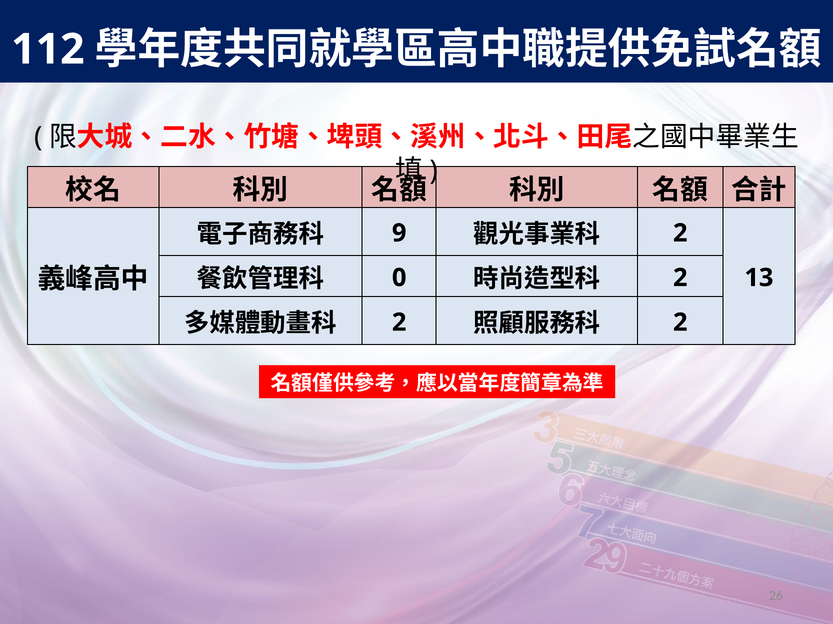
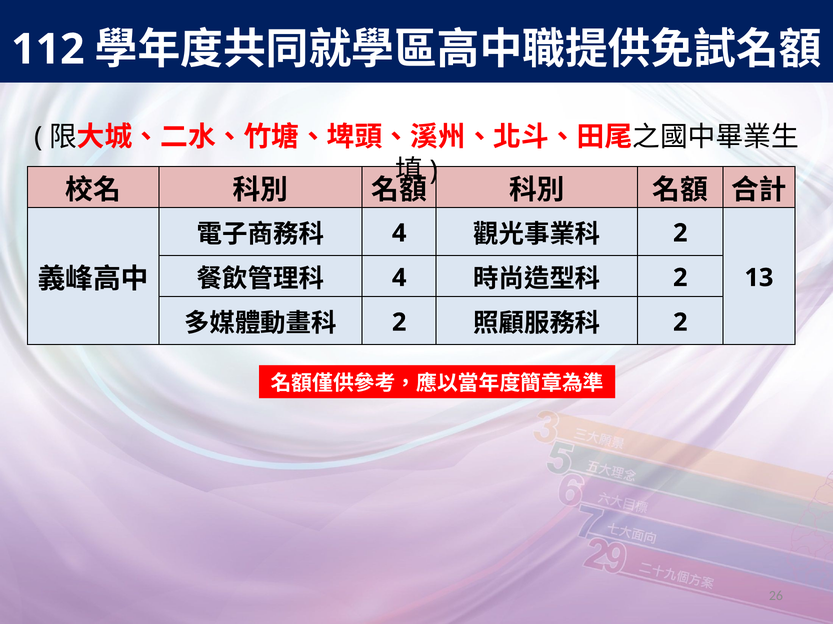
9: 9 -> 4 (399, 233)
0: 0 -> 4 (399, 278)
